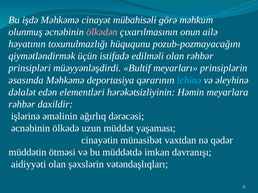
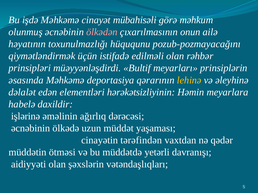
lehinə colour: light blue -> yellow (189, 80)
rəhbər: rəhbər -> habelə (22, 104)
münasibət: münasibət -> tərəfindən (141, 141)
imkan: imkan -> yetərli (157, 153)
